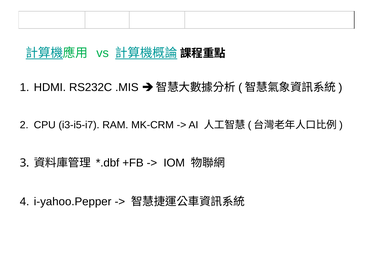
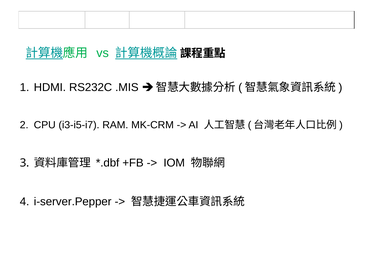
i-yahoo.Pepper: i-yahoo.Pepper -> i-server.Pepper (73, 202)
